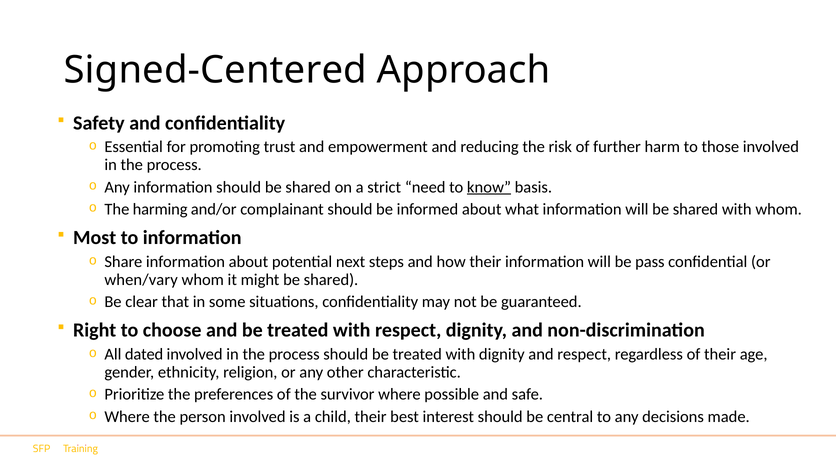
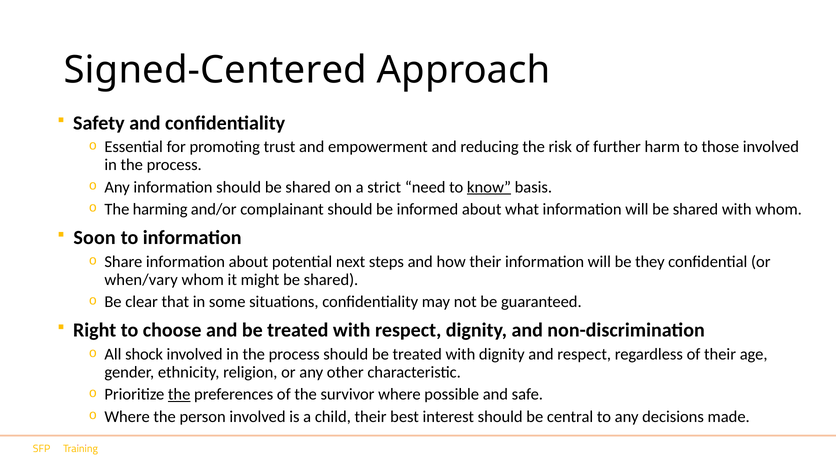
Most: Most -> Soon (95, 238)
pass: pass -> they (650, 262)
dated: dated -> shock (144, 355)
the underline: none -> present (179, 395)
